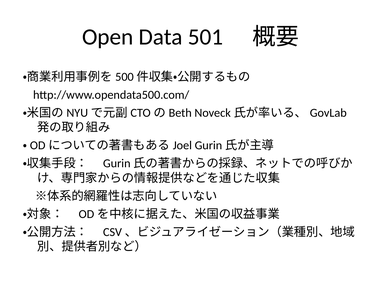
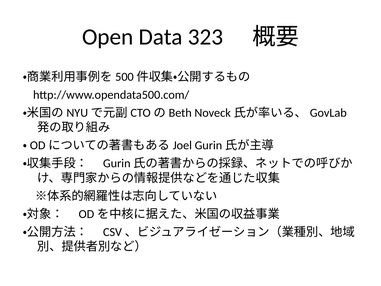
501: 501 -> 323 (206, 37)
